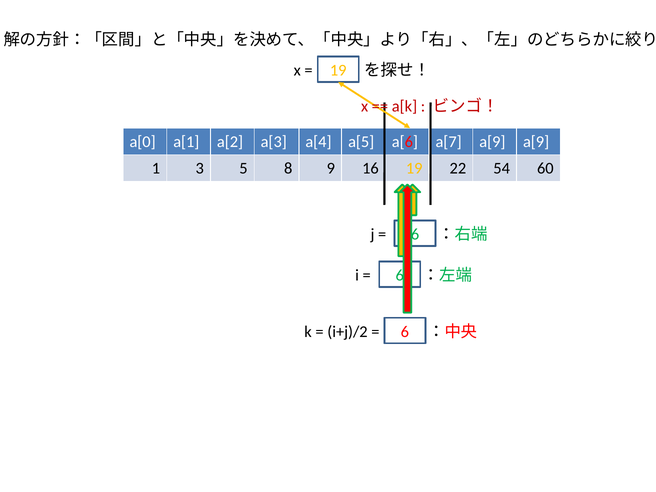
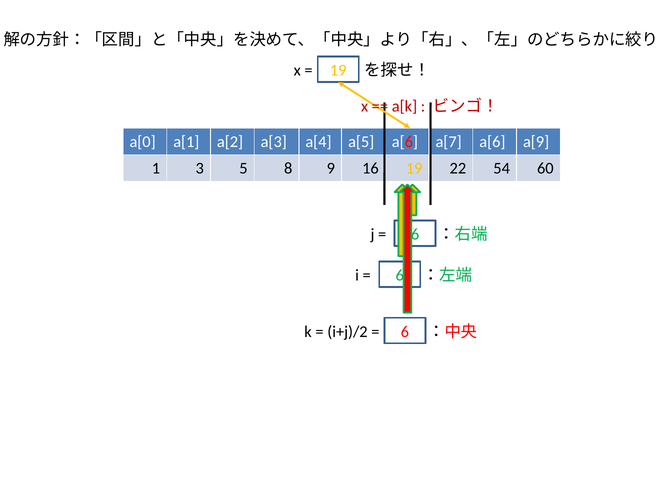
a[7 a[9: a[9 -> a[6 (492, 142)
